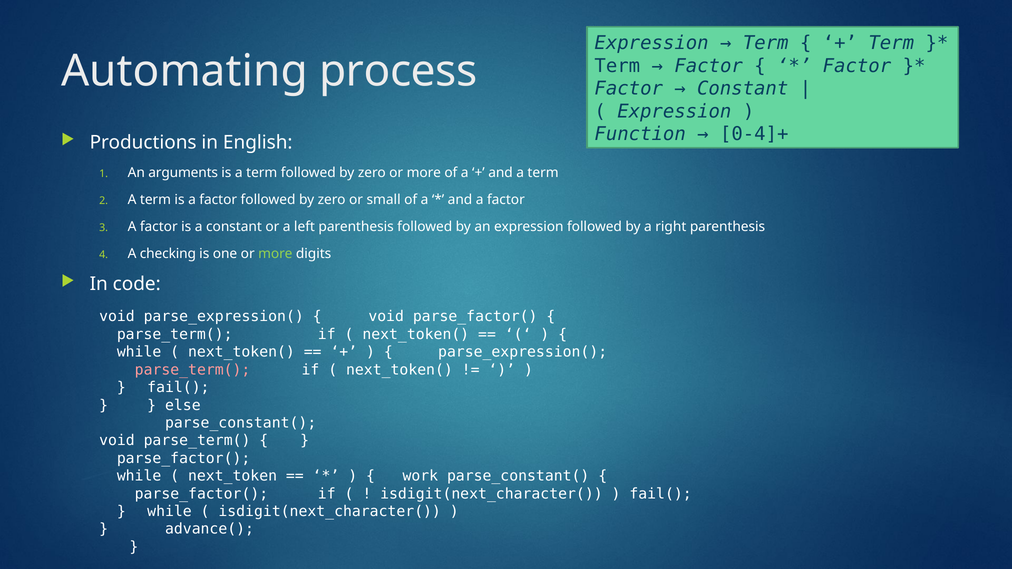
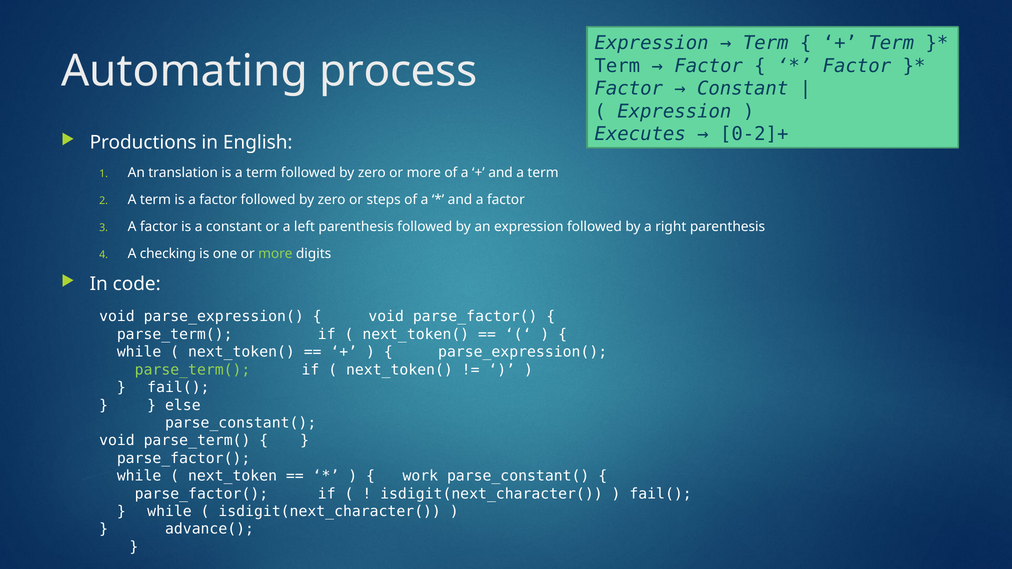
Function: Function -> Executes (640, 134)
0-4]+: 0-4]+ -> 0-2]+ (754, 134)
arguments: arguments -> translation (183, 173)
small: small -> steps (384, 200)
parse_term( colour: pink -> light green (193, 370)
